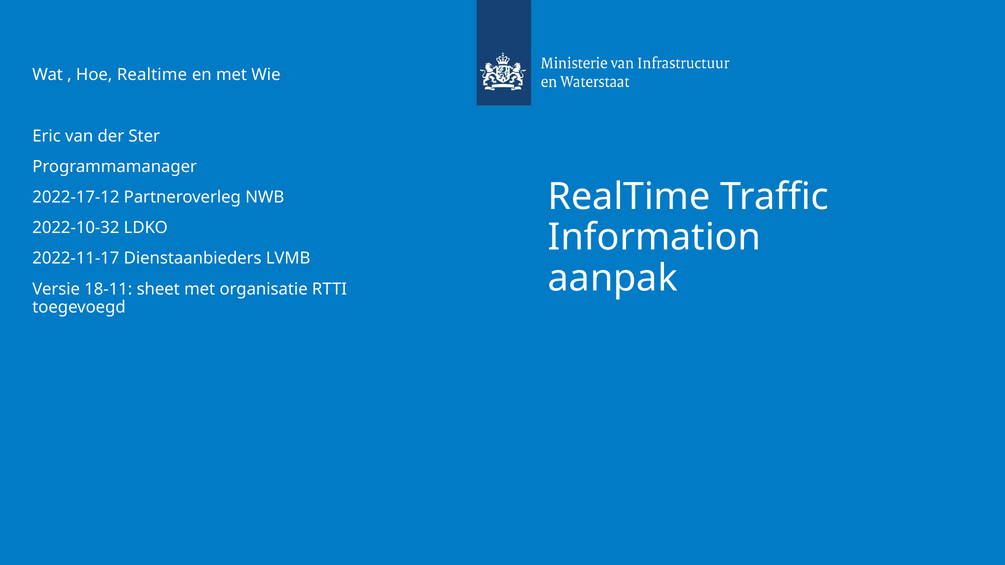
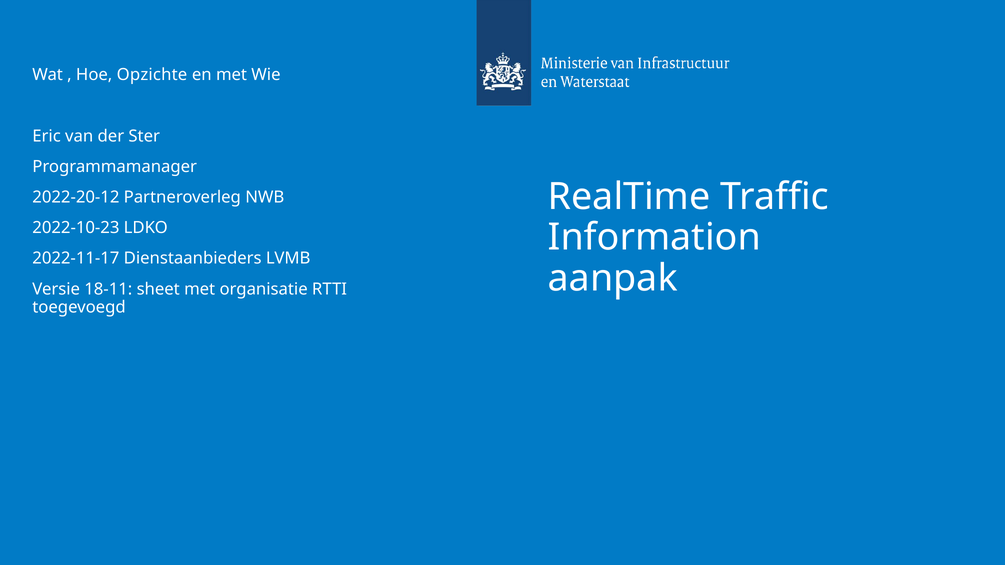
Hoe Realtime: Realtime -> Opzichte (152, 75)
2022-17-12: 2022-17-12 -> 2022-20-12 (76, 197)
2022-10-32: 2022-10-32 -> 2022-10-23 (76, 228)
